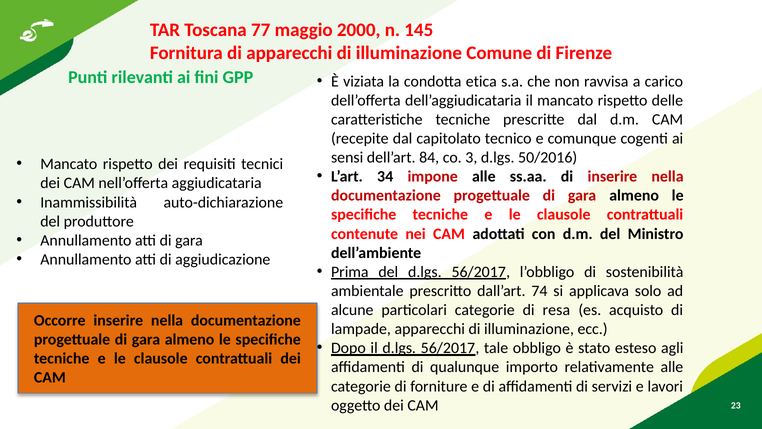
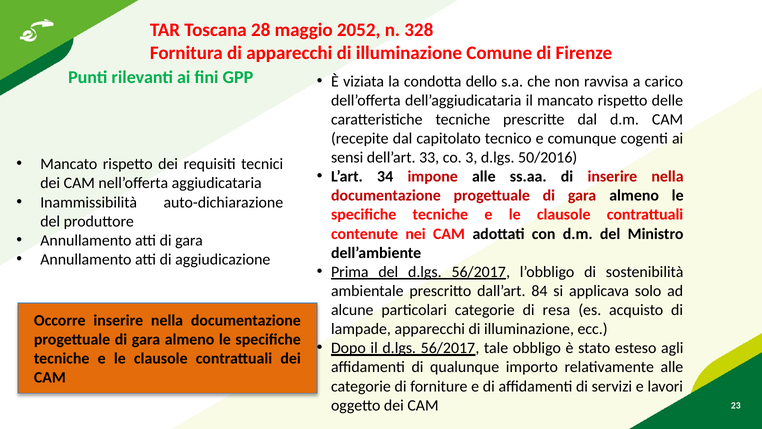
77: 77 -> 28 (261, 30)
2000: 2000 -> 2052 (359, 30)
145: 145 -> 328 (419, 30)
etica: etica -> dello (481, 81)
84: 84 -> 33 (429, 157)
74: 74 -> 84 (539, 291)
